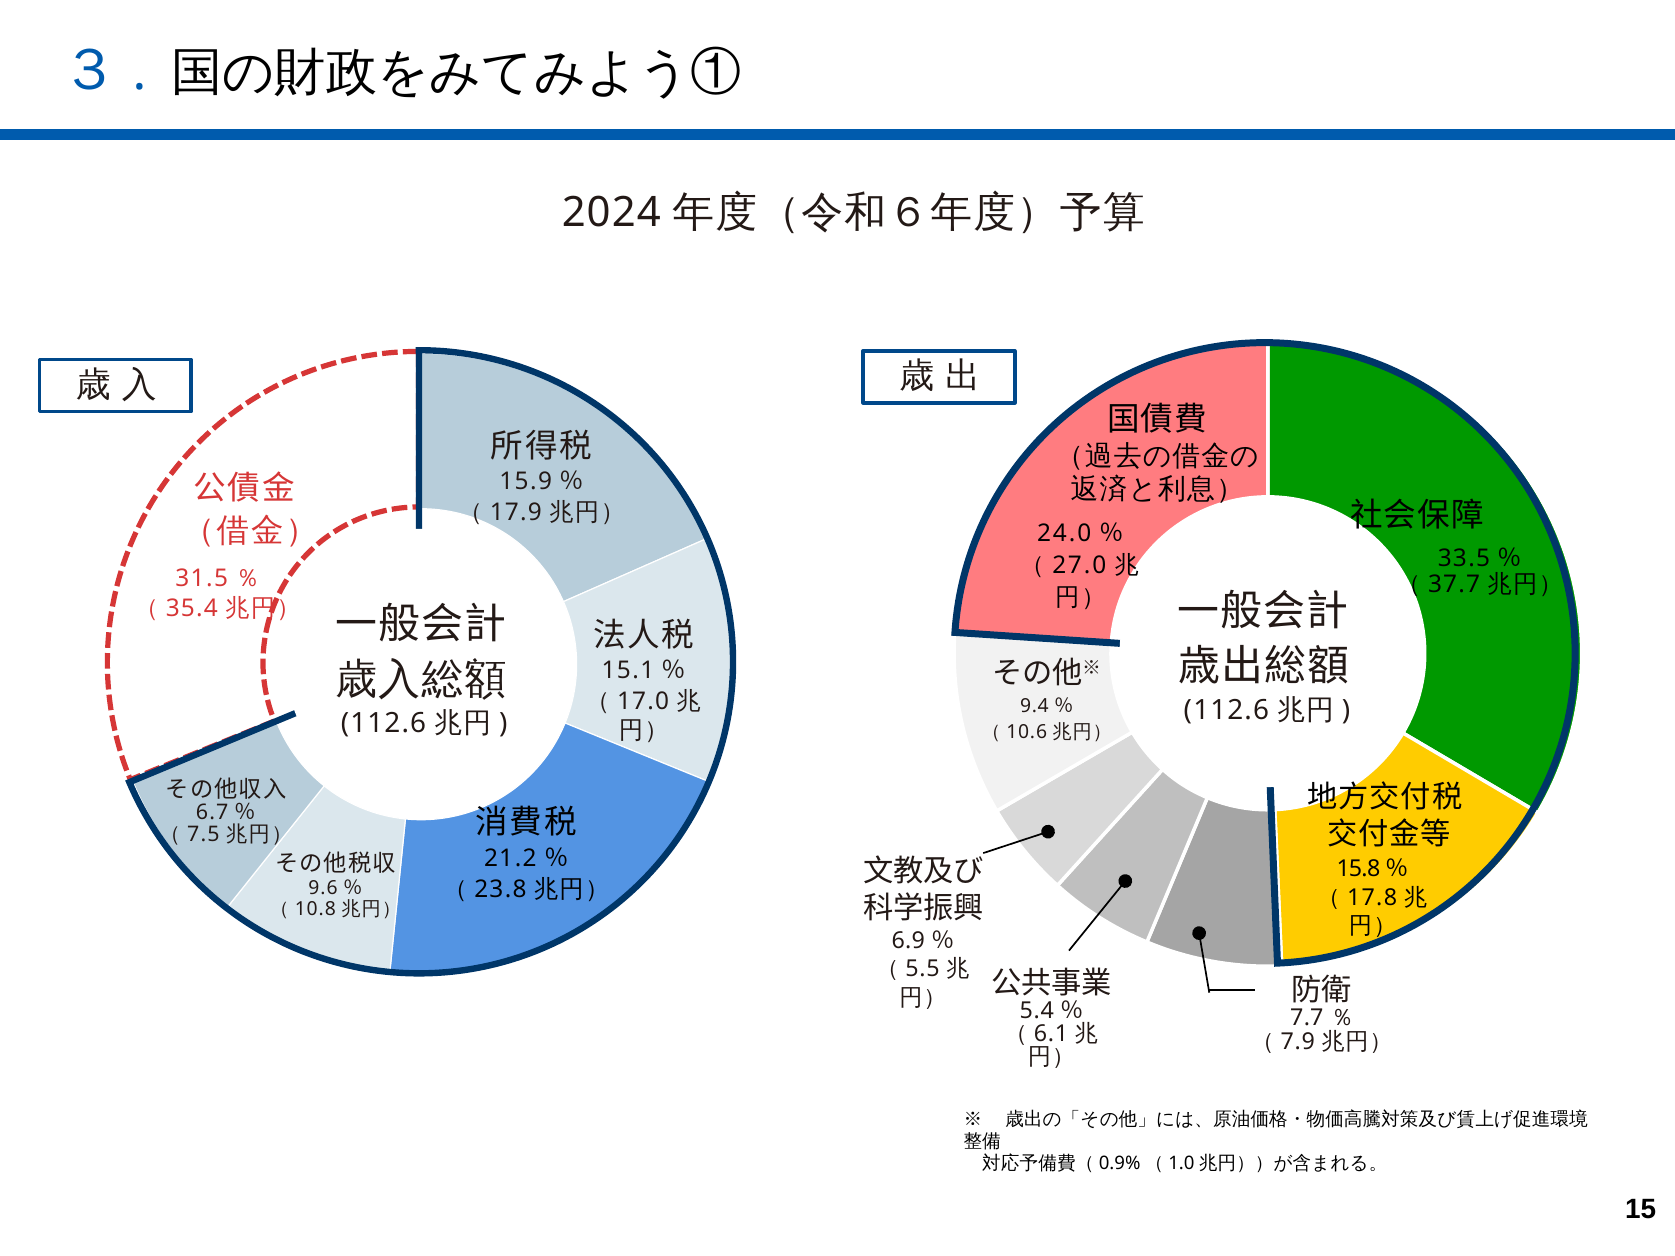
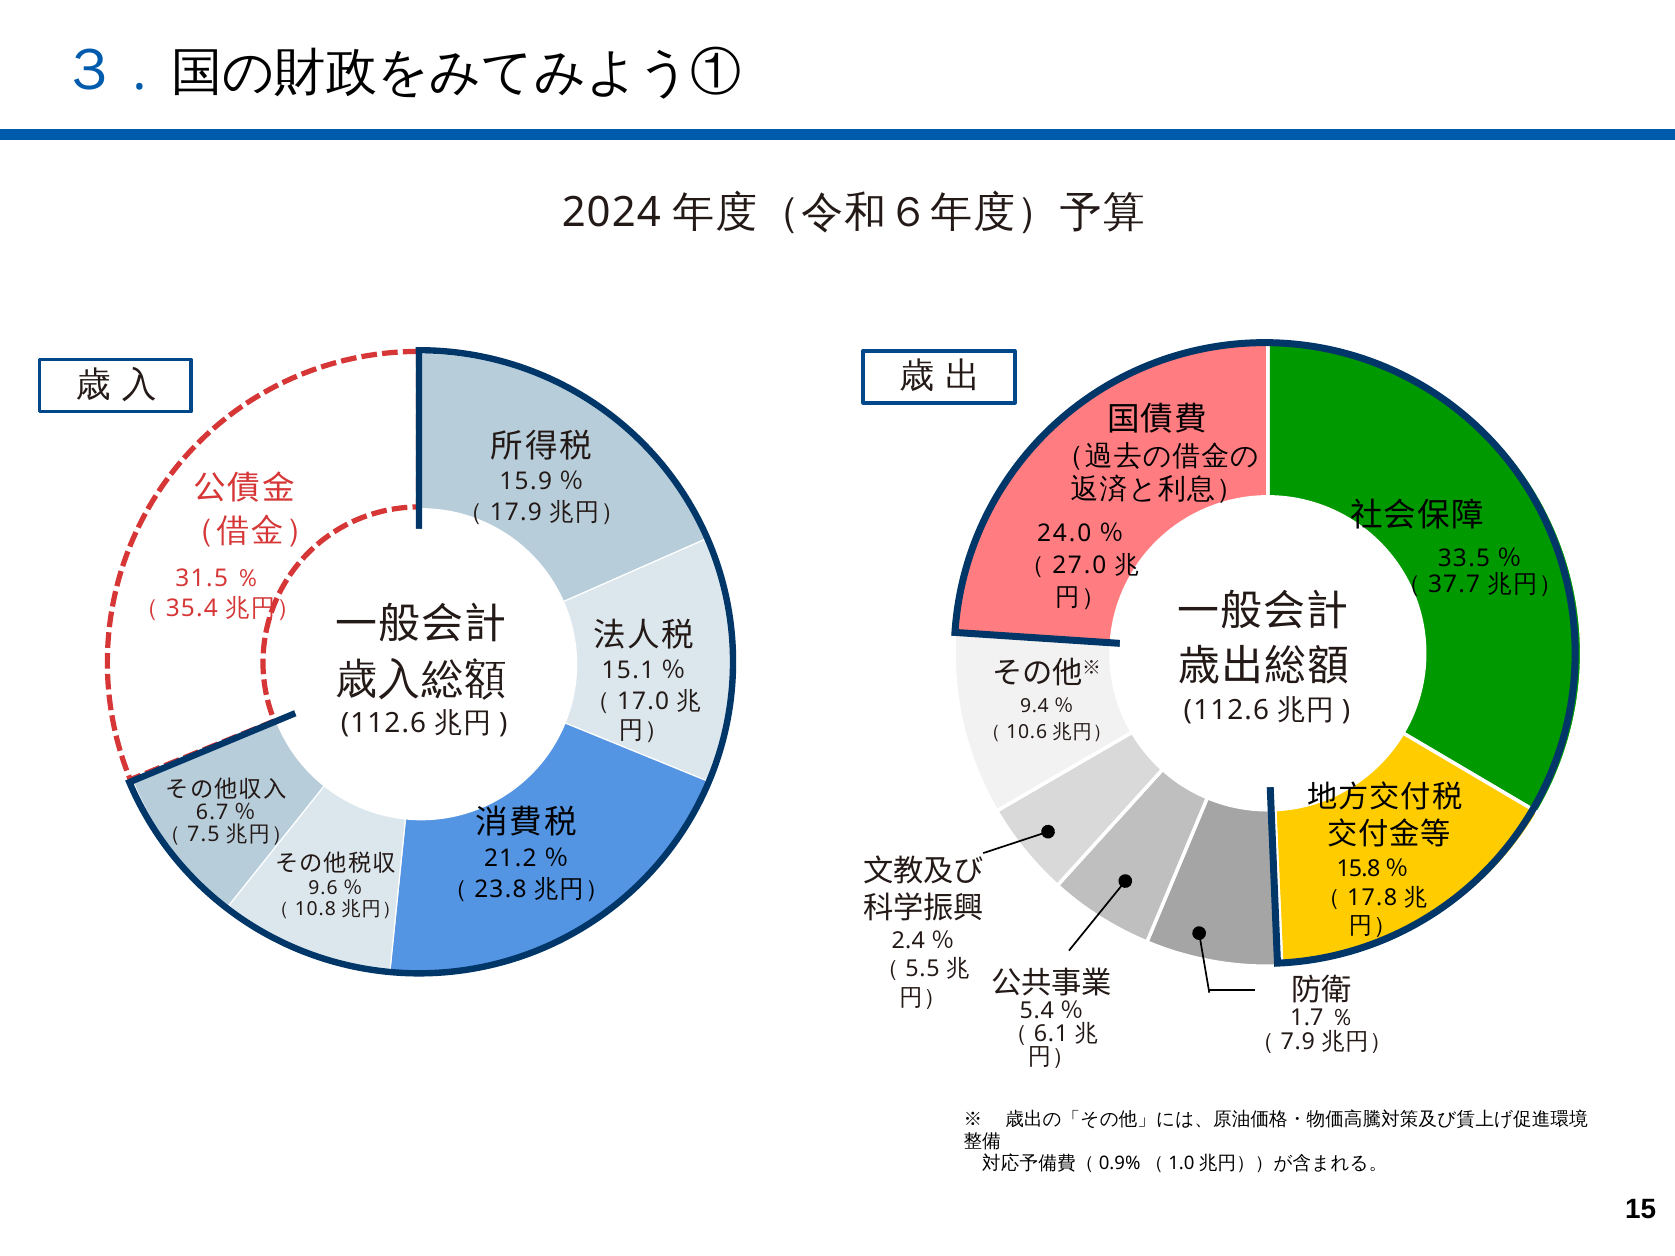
6.9: 6.9 -> 2.4 (908, 941)
7.7: 7.7 -> 1.7 (1307, 1018)
